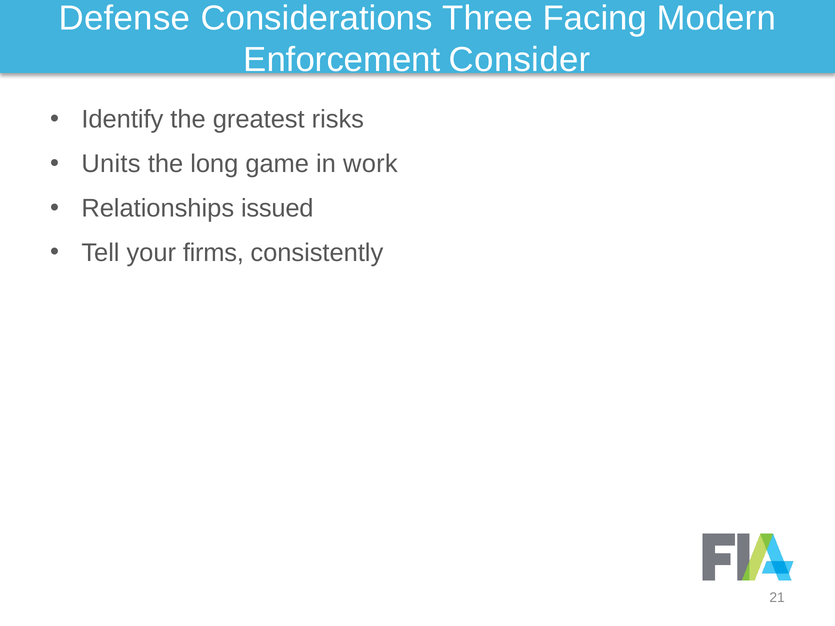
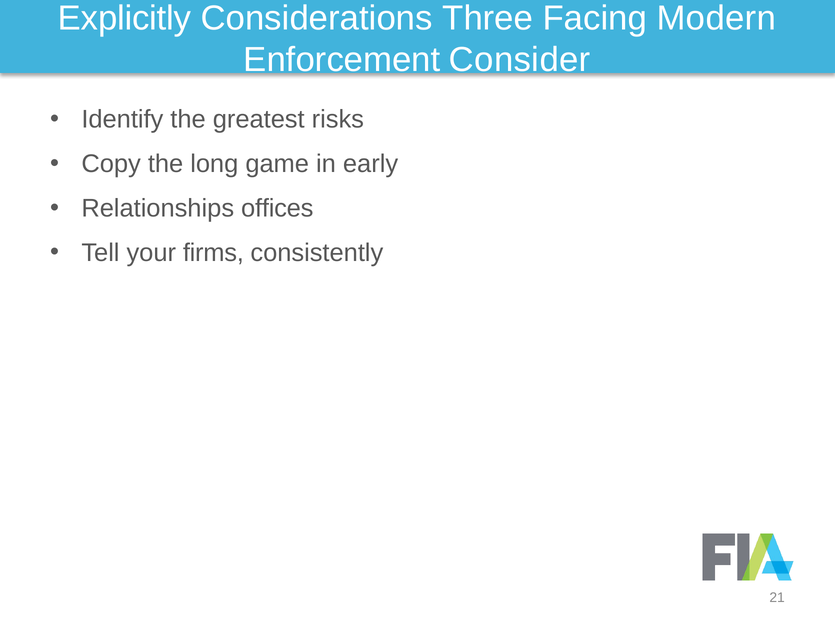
Defense: Defense -> Explicitly (125, 18)
Units: Units -> Copy (111, 164)
work: work -> early (371, 164)
issued: issued -> offices (277, 209)
